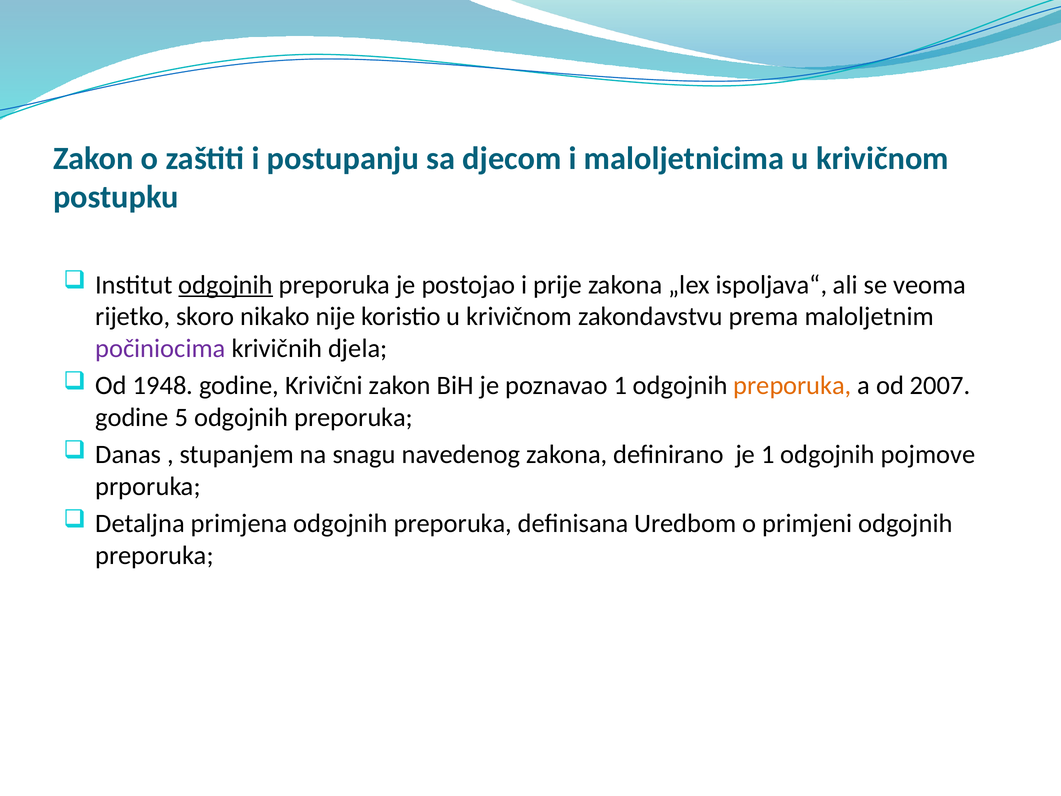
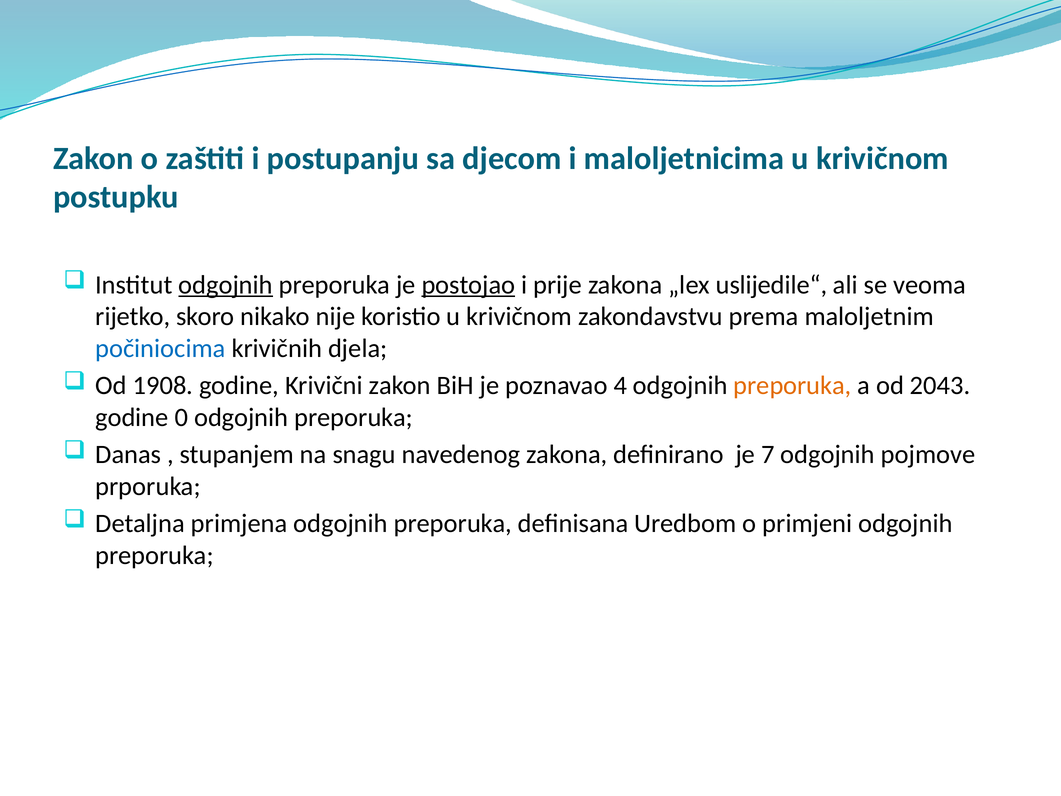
postojao underline: none -> present (468, 285)
ispoljava“: ispoljava“ -> uslijedile“ (772, 285)
počiniocima colour: purple -> blue (160, 348)
1948: 1948 -> 1908 (163, 385)
poznavao 1: 1 -> 4 (620, 385)
2007: 2007 -> 2043 (940, 385)
5: 5 -> 0 (181, 417)
je 1: 1 -> 7 (768, 454)
